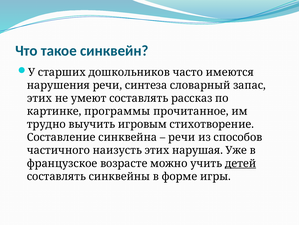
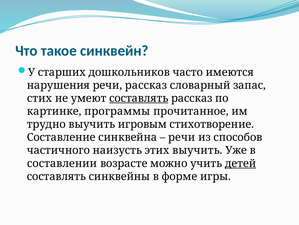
речи синтеза: синтеза -> рассказ (146, 85)
этих: этих -> стих (40, 98)
составлять underline: none -> present (139, 98)
этих нарушая: нарушая -> выучить (197, 150)
французское: французское -> составлении (62, 163)
